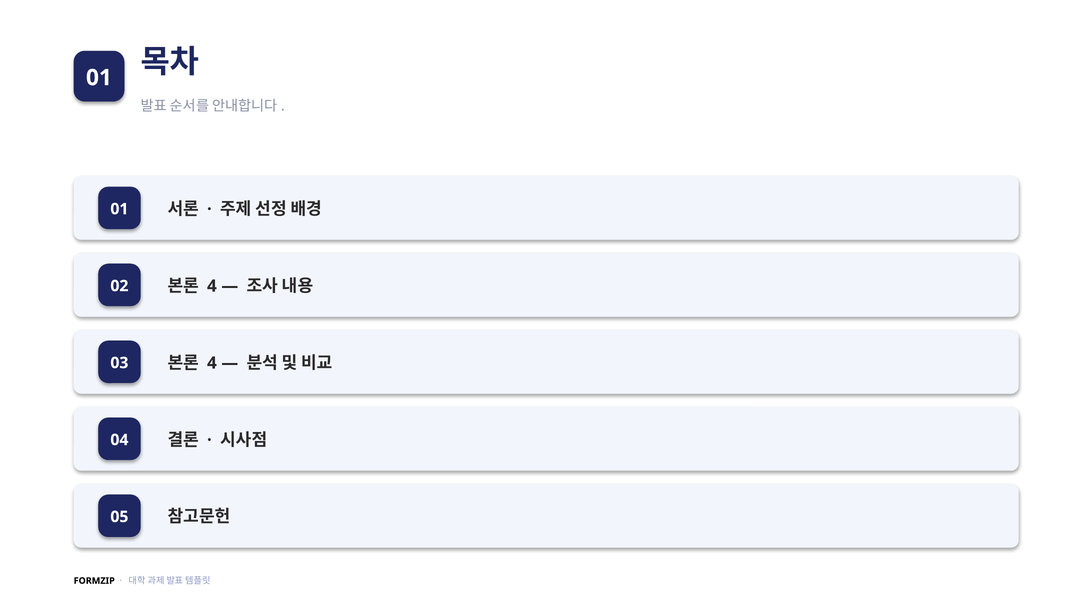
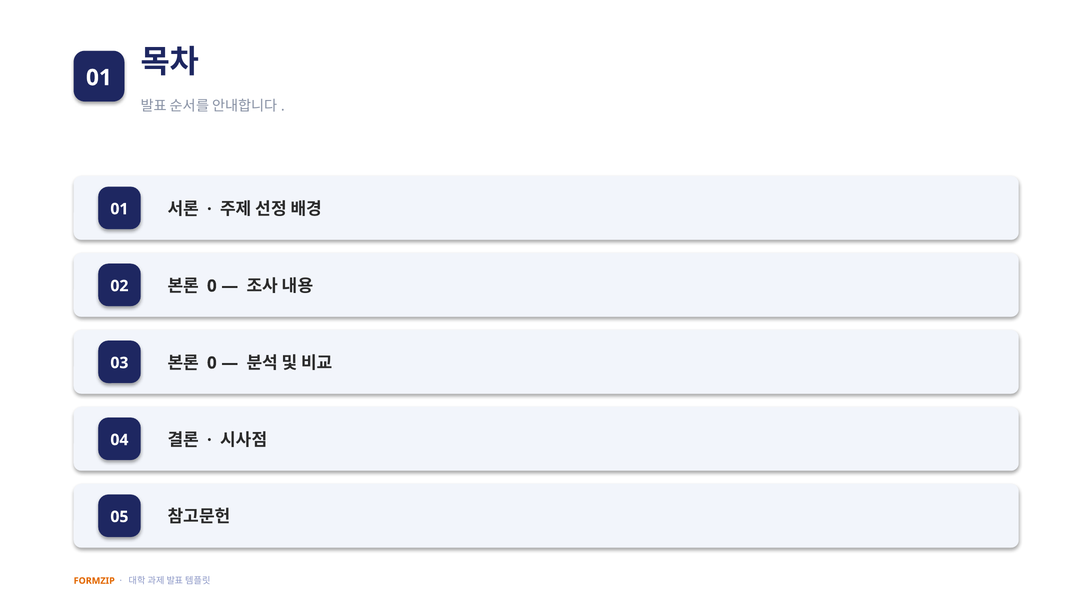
4: 4 -> 0 (212, 286)
4: 4 -> 0 (212, 363)
FORMZIP colour: black -> orange (94, 580)
